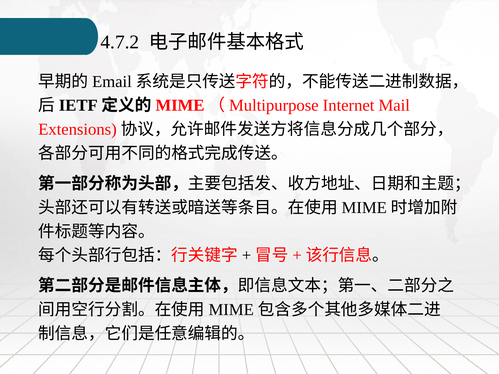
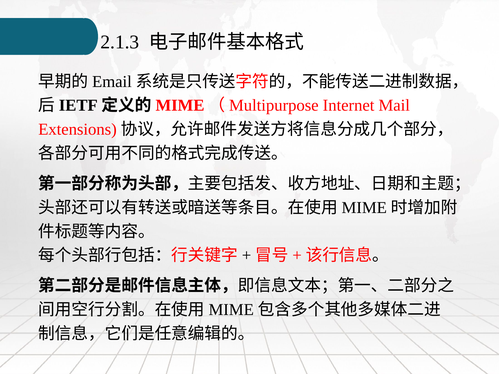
4.7.2: 4.7.2 -> 2.1.3 (120, 42)
